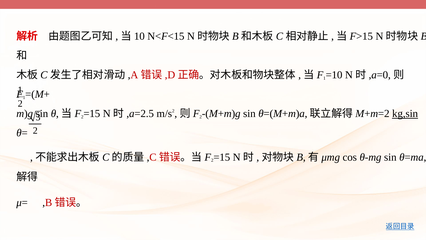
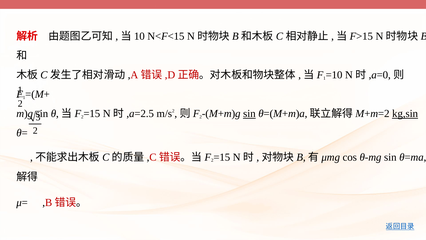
sin underline: none -> present (249, 113)
